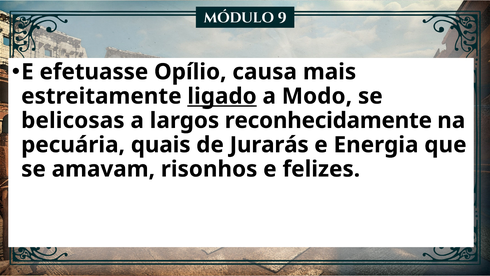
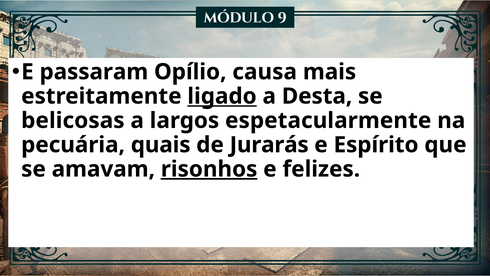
efetuasse: efetuasse -> passaram (94, 72)
Modo: Modo -> Desta (317, 96)
reconhecidamente: reconhecidamente -> espetacularmente (328, 120)
Energia: Energia -> Espírito (376, 145)
risonhos underline: none -> present (209, 169)
